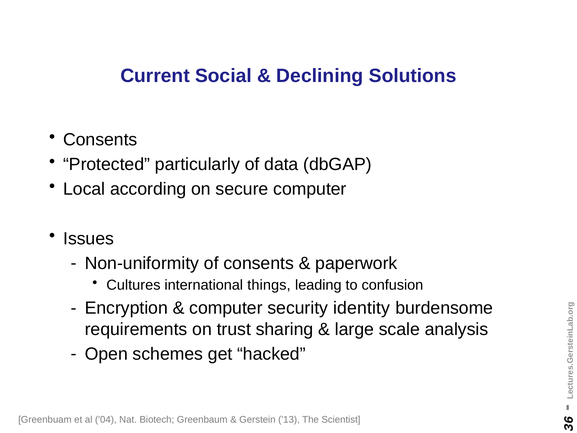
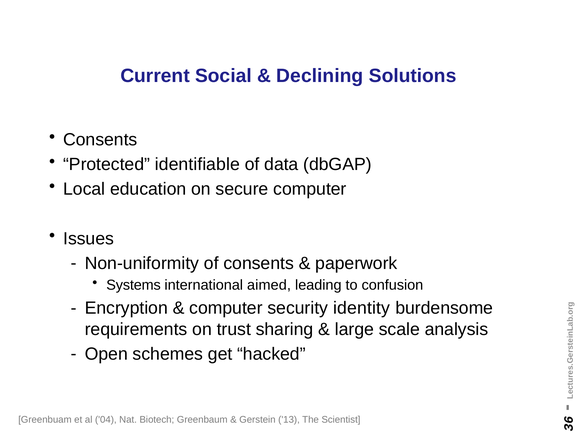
particularly: particularly -> identifiable (197, 164)
according: according -> education (148, 189)
Cultures: Cultures -> Systems (134, 285)
things: things -> aimed (269, 285)
